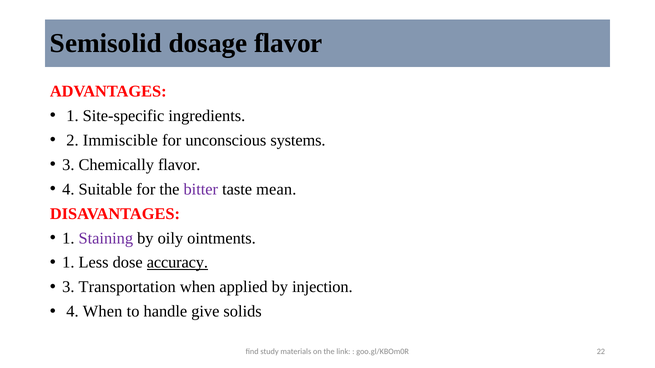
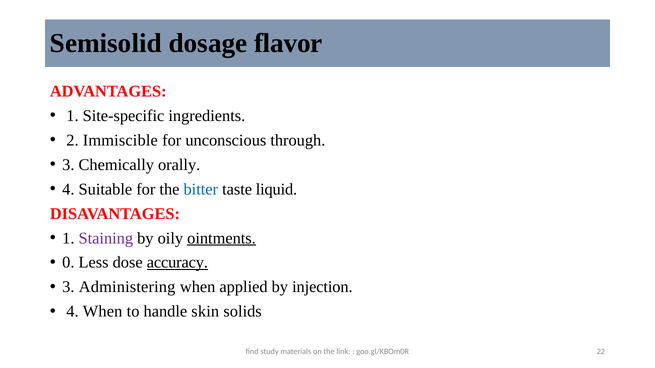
systems: systems -> through (298, 140)
Chemically flavor: flavor -> orally (179, 165)
bitter colour: purple -> blue (201, 189)
mean: mean -> liquid (276, 189)
ointments underline: none -> present (222, 238)
1: 1 -> 0 (68, 263)
Transportation: Transportation -> Administering (127, 287)
give: give -> skin (205, 312)
